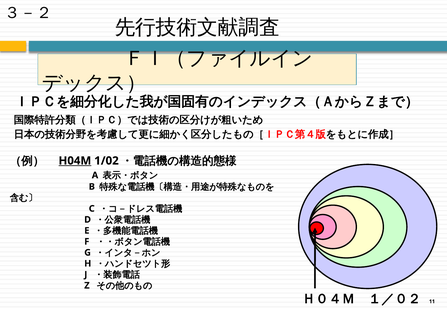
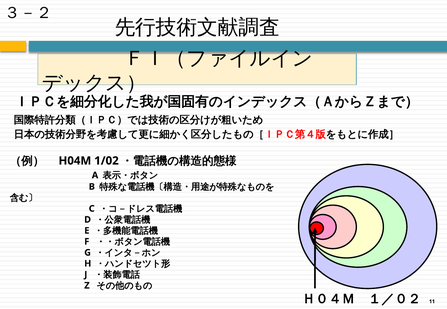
H04M underline: present -> none (75, 161)
